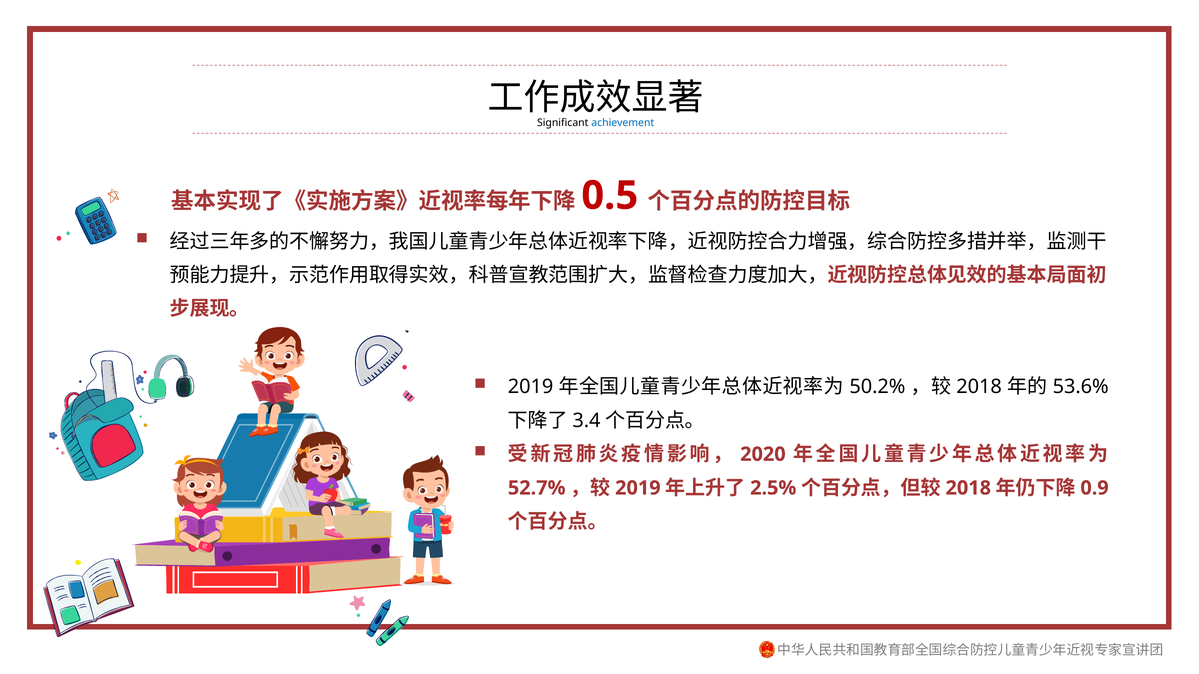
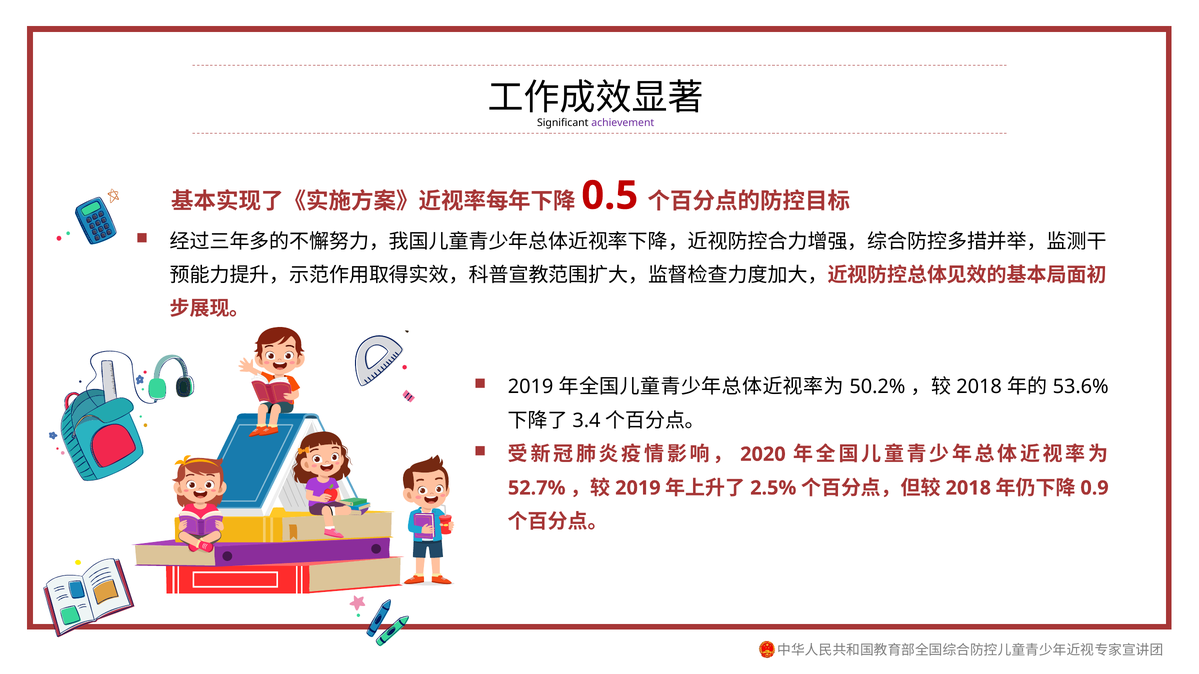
achievement colour: blue -> purple (623, 123)
